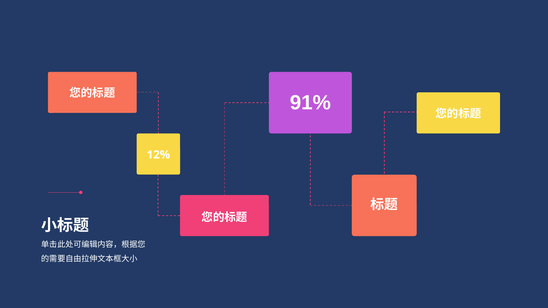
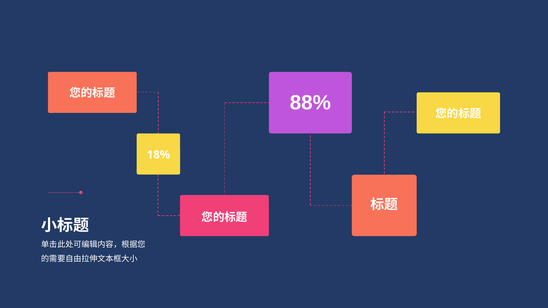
91%: 91% -> 88% (310, 103)
12%: 12% -> 18% (158, 155)
